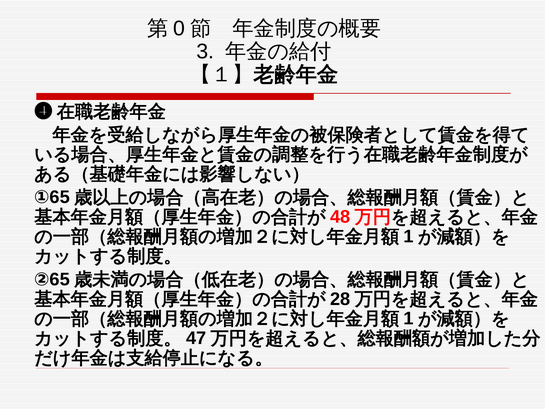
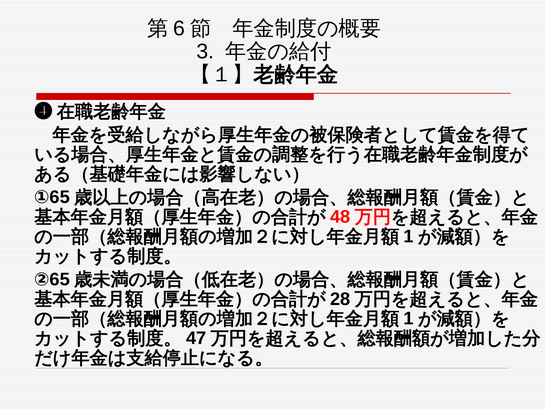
0: 0 -> 6 (179, 29)
